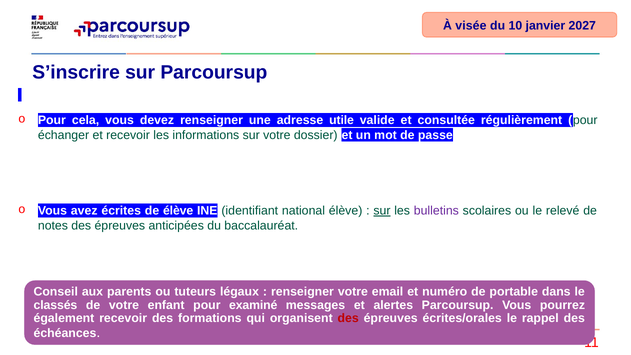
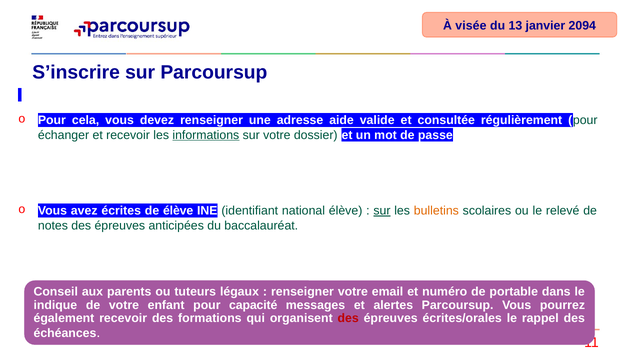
10: 10 -> 13 (515, 26)
2027: 2027 -> 2094 (582, 26)
utile: utile -> aide (342, 120)
informations underline: none -> present (206, 135)
bulletins colour: purple -> orange (436, 211)
classés: classés -> indique (55, 305)
examiné: examiné -> capacité (253, 305)
